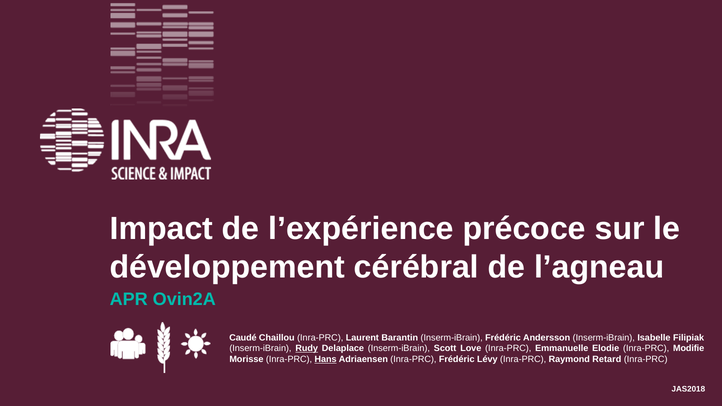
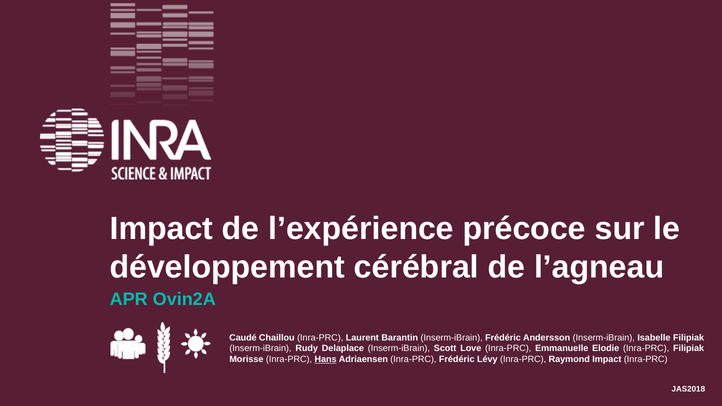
Rudy underline: present -> none (307, 349)
Inra-PRC Modifie: Modifie -> Filipiak (689, 349)
Raymond Retard: Retard -> Impact (607, 359)
